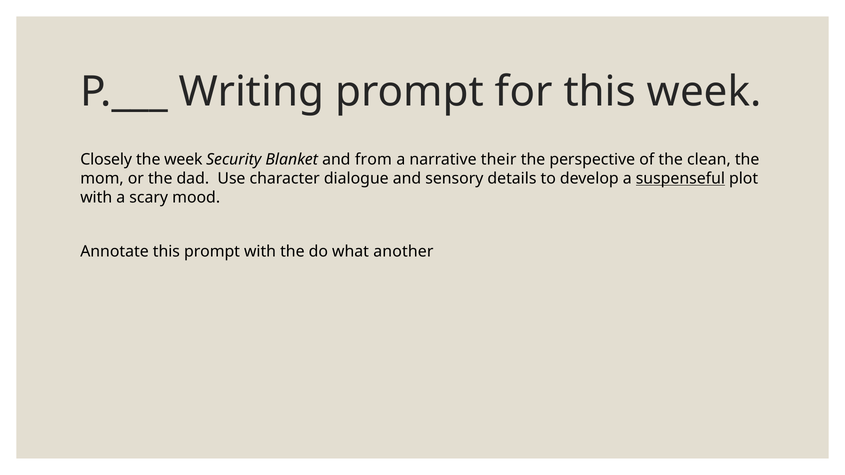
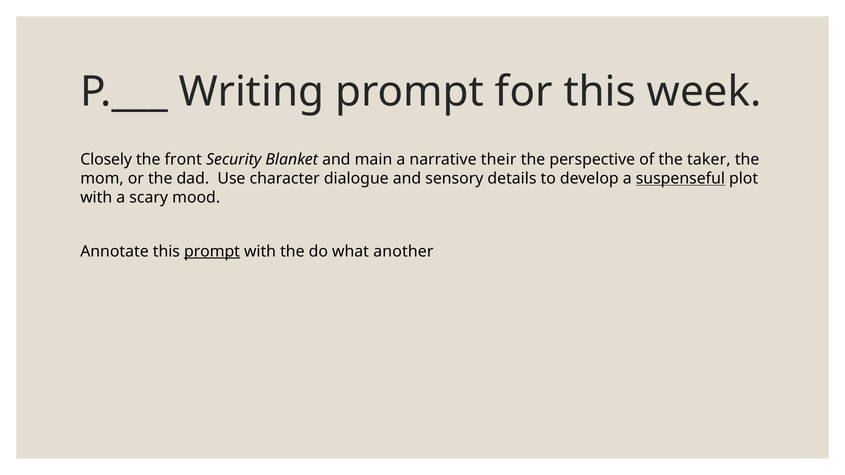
the week: week -> front (183, 160)
from: from -> main (373, 160)
clean: clean -> taker (709, 160)
prompt underline: none -> present (212, 251)
